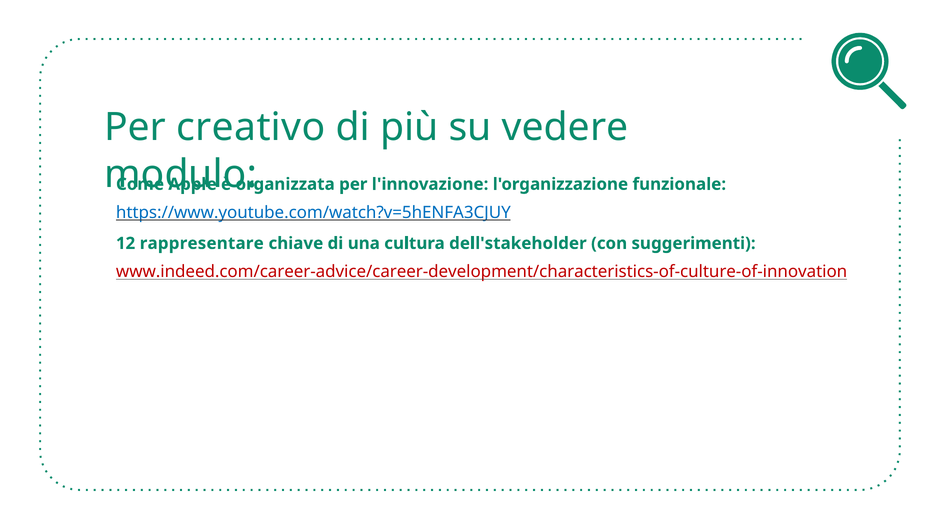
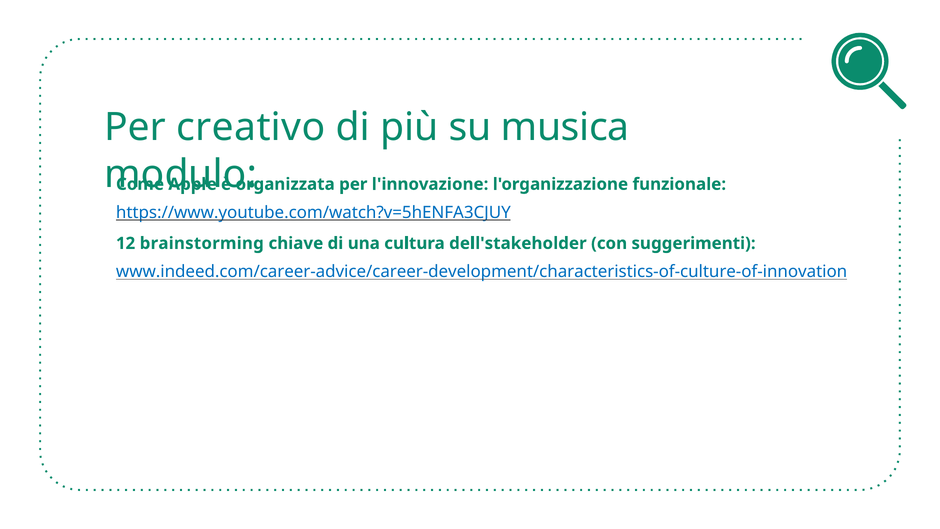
vedere: vedere -> musica (565, 127)
rappresentare: rappresentare -> brainstorming (202, 243)
www.indeed.com/career-advice/career-development/characteristics-of-culture-of-innovation colour: red -> blue (482, 271)
